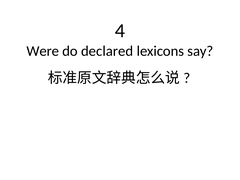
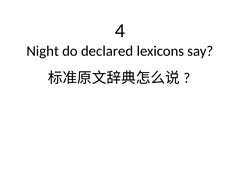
Were: Were -> Night (43, 51)
